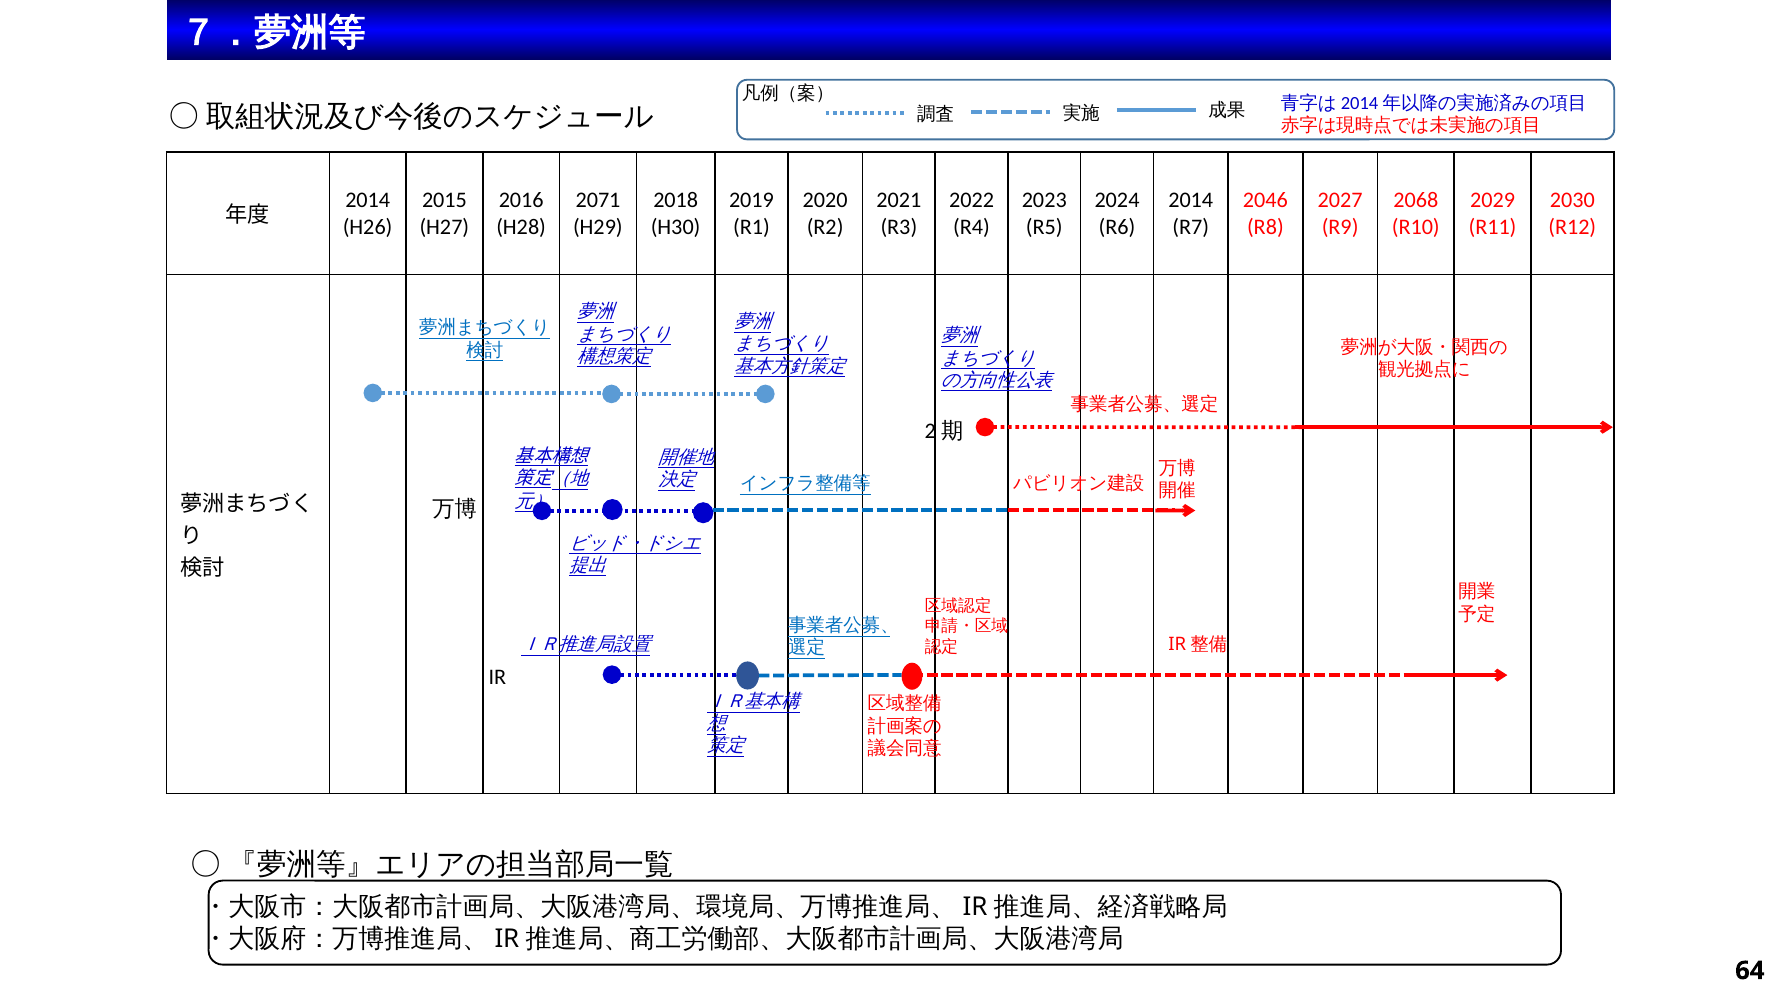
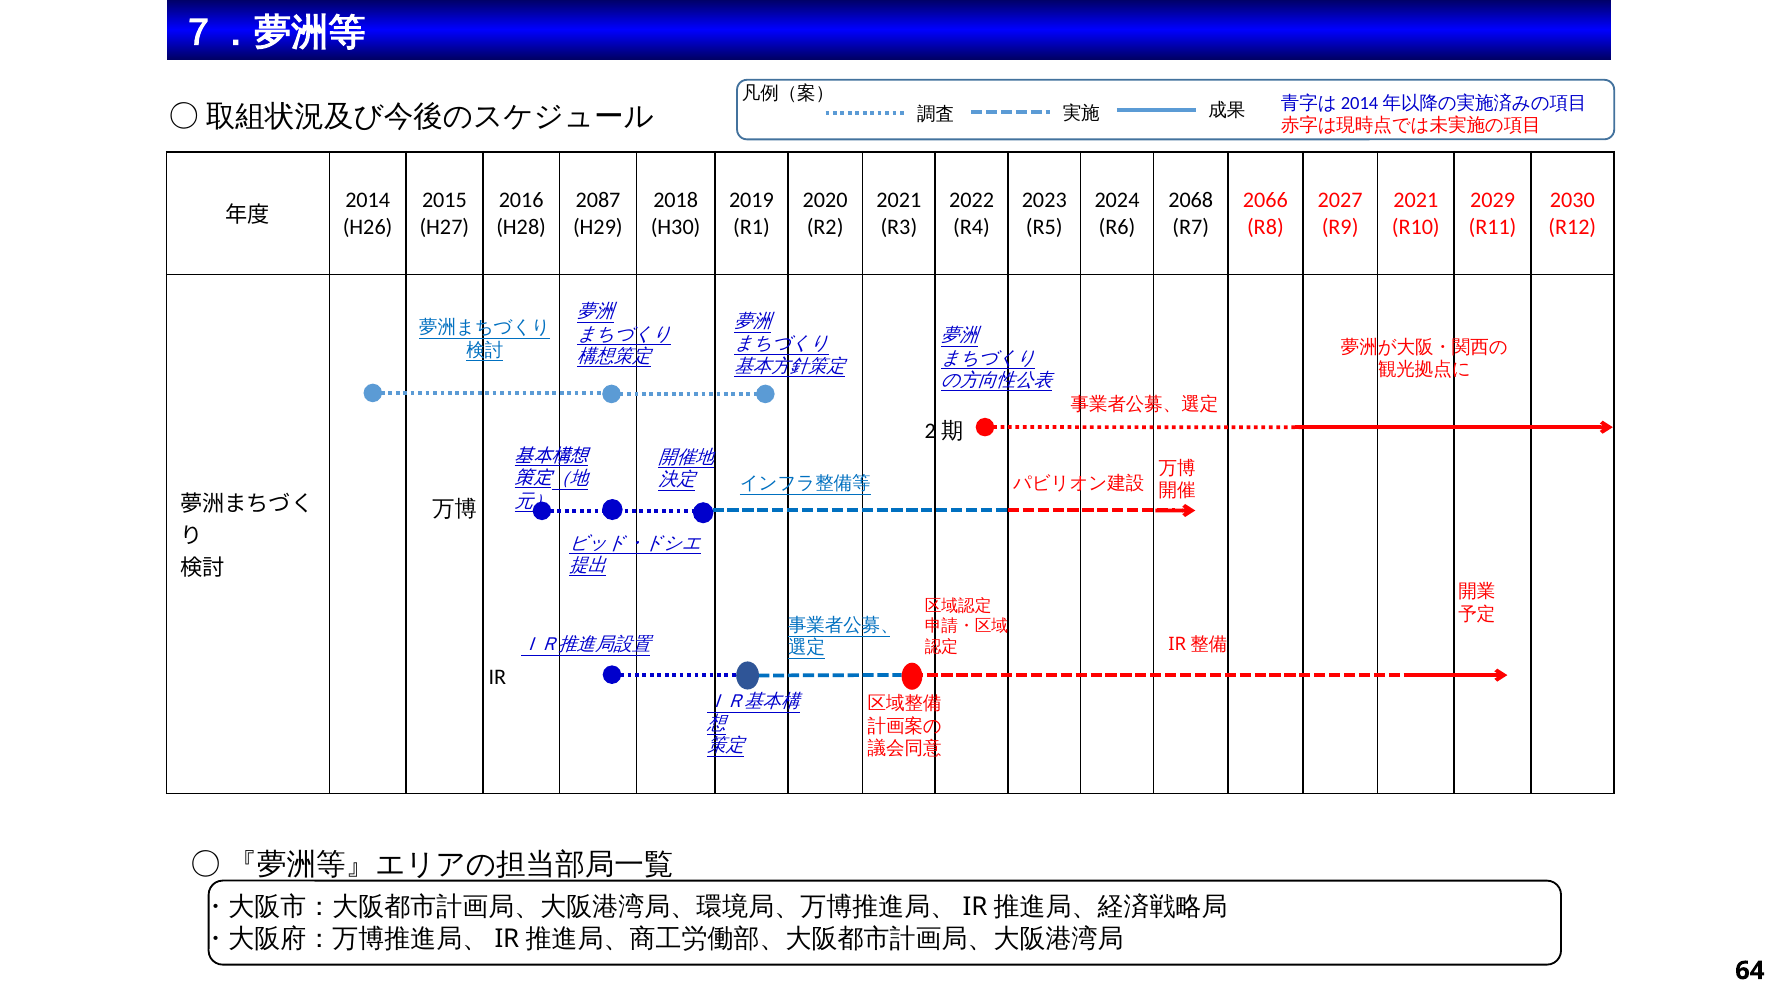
2071: 2071 -> 2087 (598, 200)
2014: 2014 -> 2068 (1191, 200)
2046: 2046 -> 2066 (1265, 200)
2068: 2068 -> 2021 (1416, 200)
